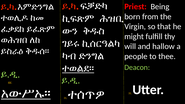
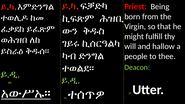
ተወልደ። underline: present -> none (78, 68)
